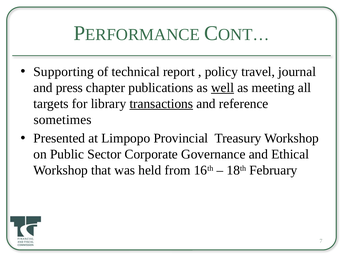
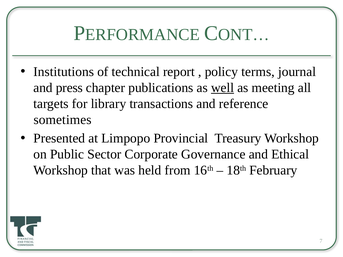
Supporting: Supporting -> Institutions (64, 72)
travel: travel -> terms (258, 72)
transactions underline: present -> none (161, 104)
